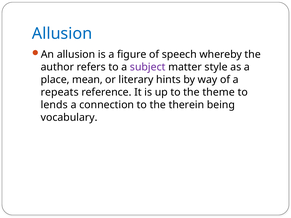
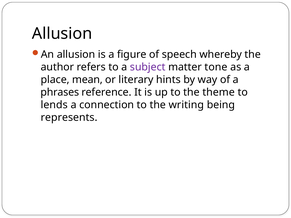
Allusion colour: blue -> black (62, 34)
style: style -> tone (216, 67)
repeats: repeats -> phrases (60, 92)
therein: therein -> writing (186, 105)
vocabulary: vocabulary -> represents (69, 118)
